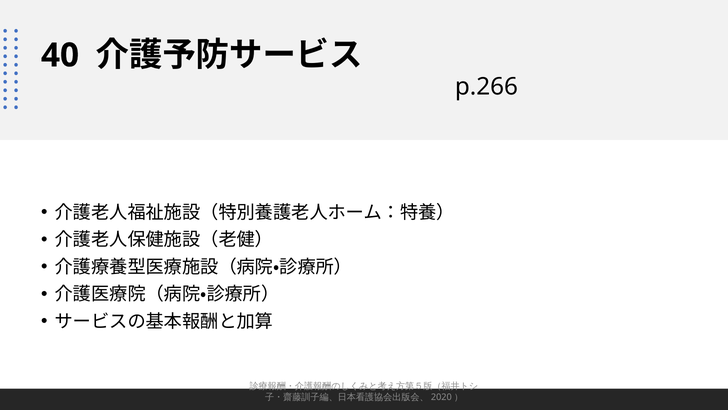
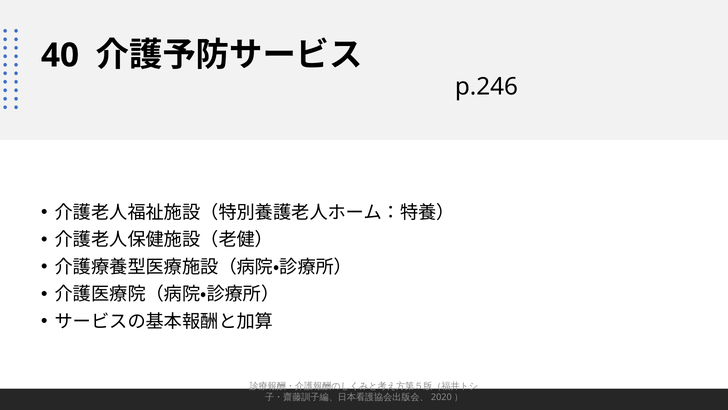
p.266: p.266 -> p.246 (486, 87)
